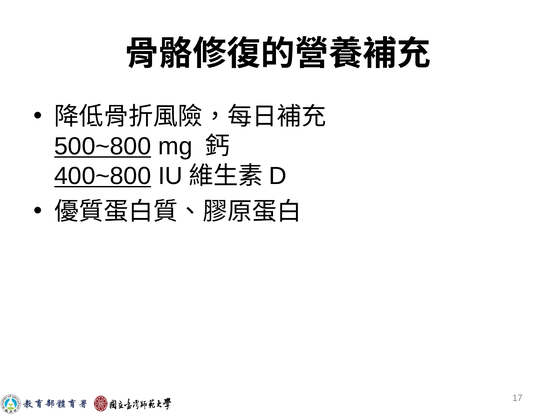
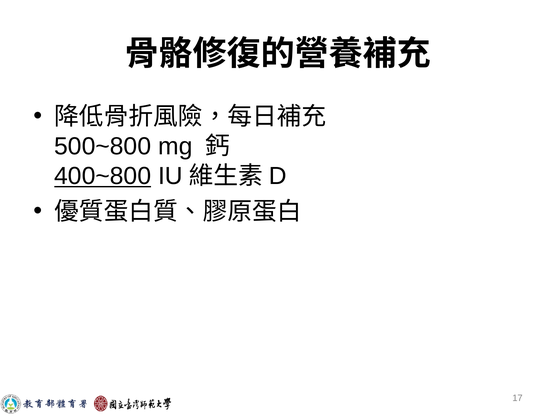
500~800 underline: present -> none (103, 146)
